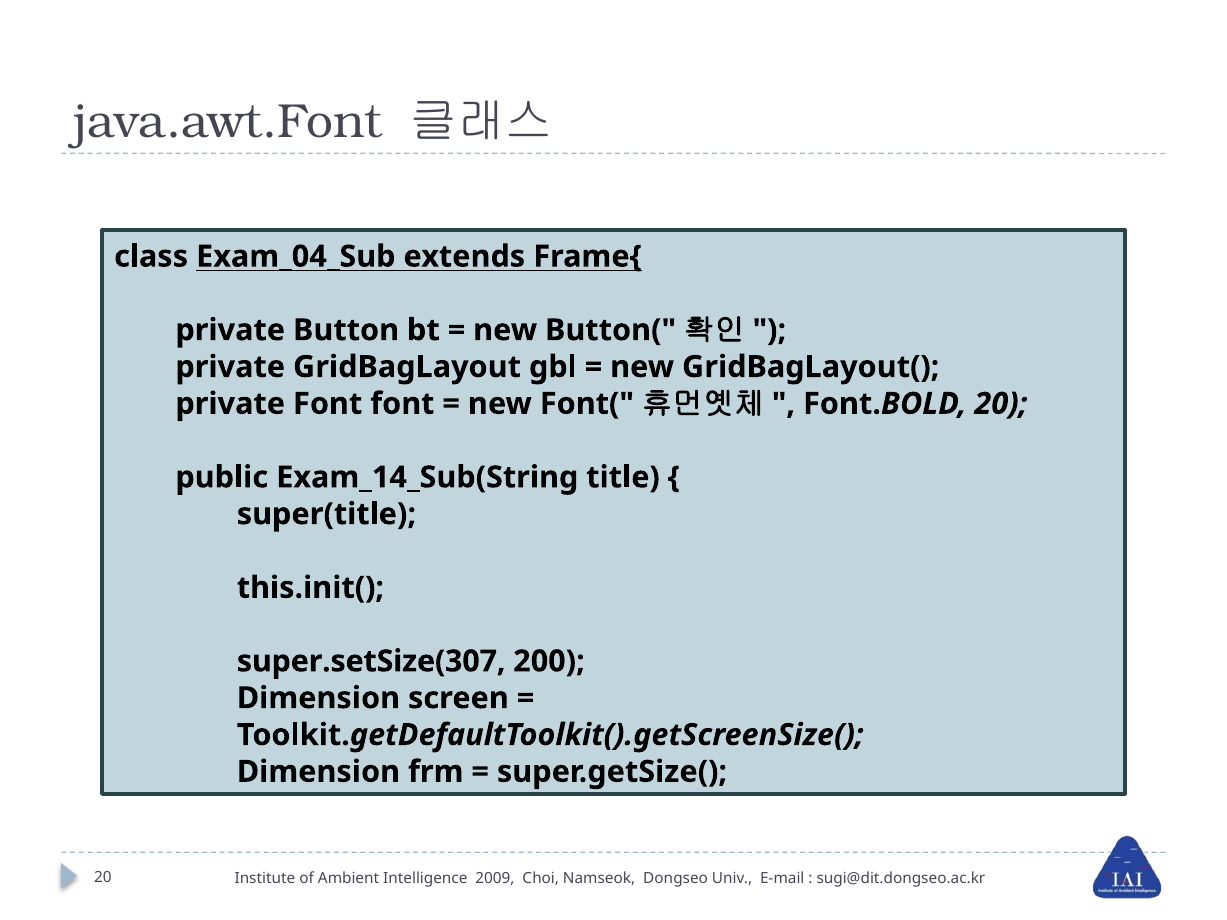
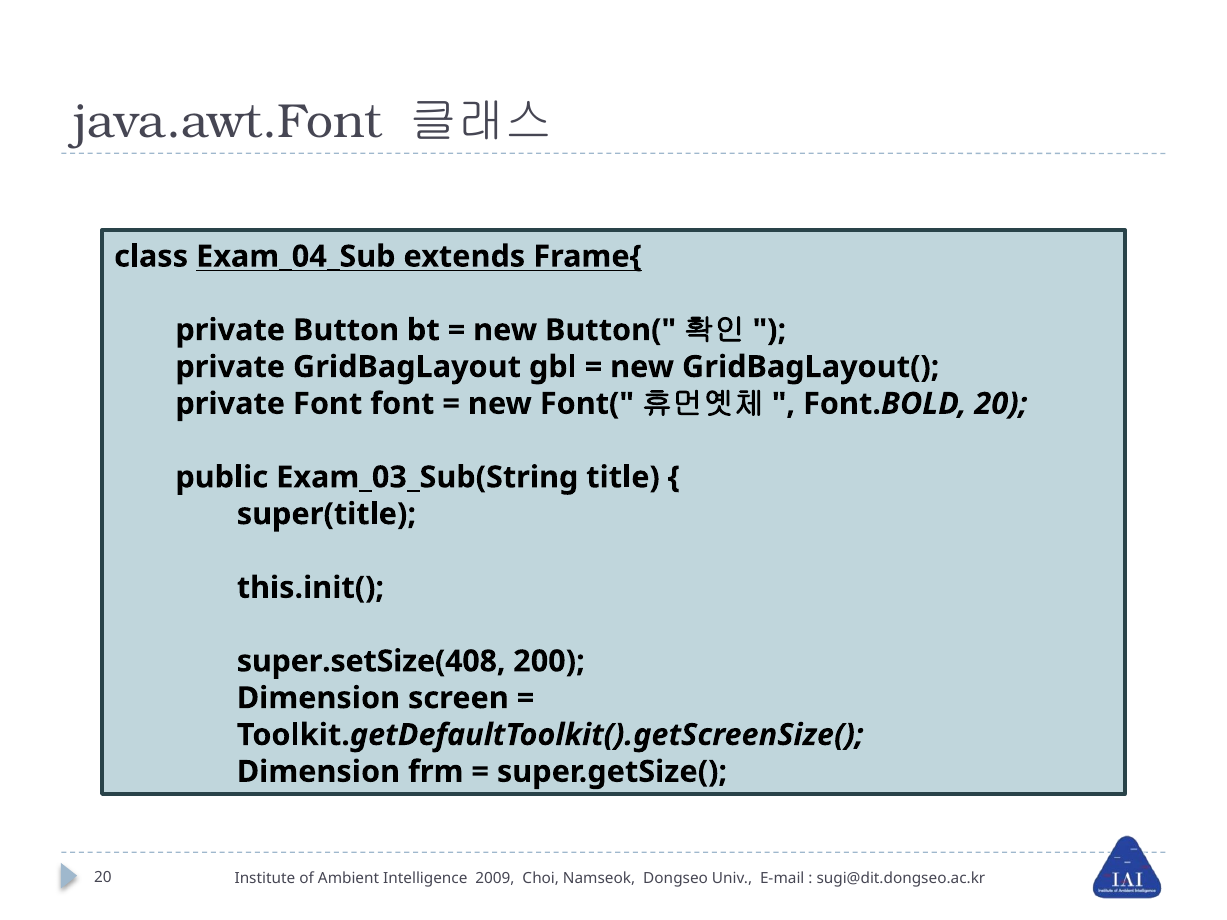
Exam_14_Sub(String: Exam_14_Sub(String -> Exam_03_Sub(String (427, 477)
super.setSize(307: super.setSize(307 -> super.setSize(408 (371, 661)
